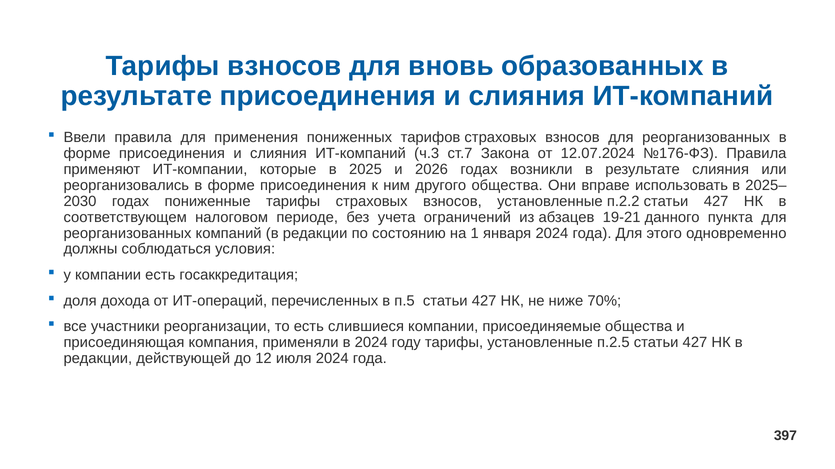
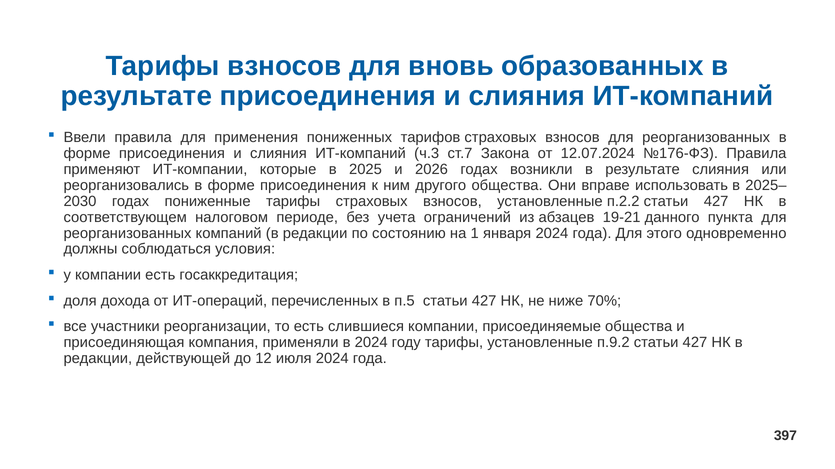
п.2.5: п.2.5 -> п.9.2 (613, 343)
